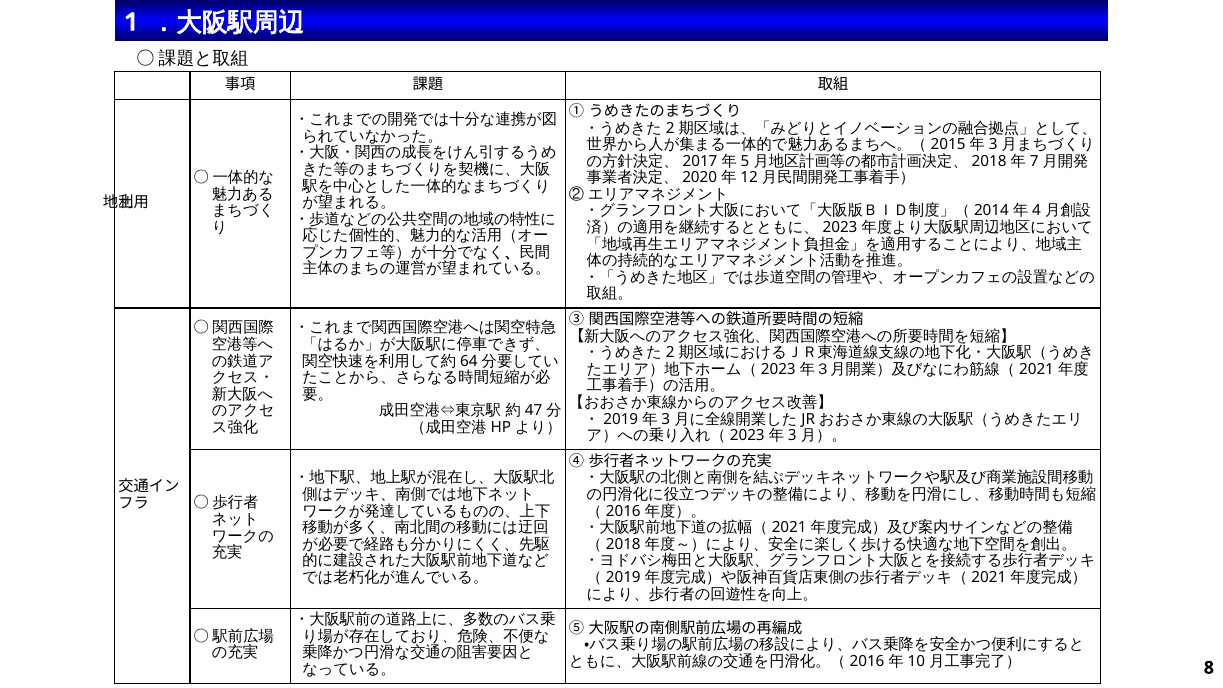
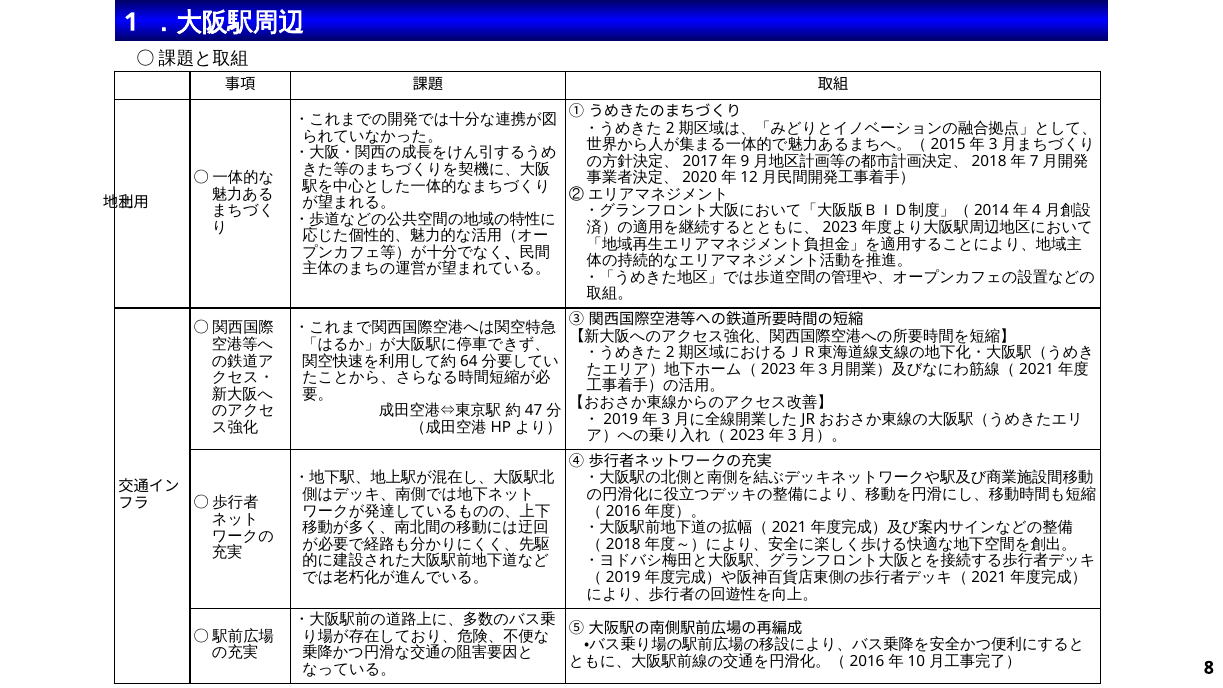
5: 5 -> 9 (745, 161)
